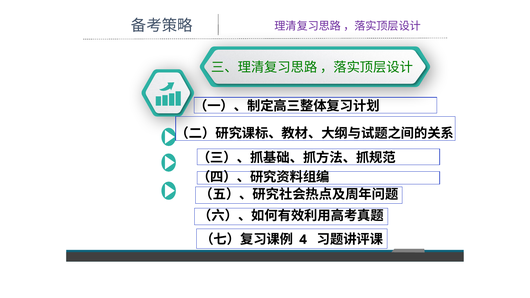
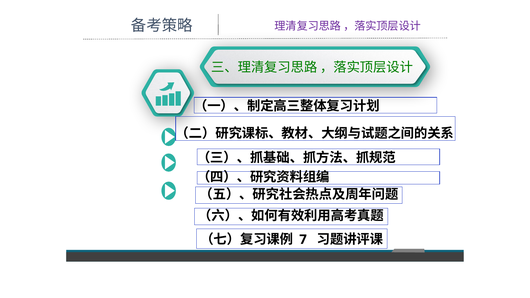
4: 4 -> 7 (303, 240)
